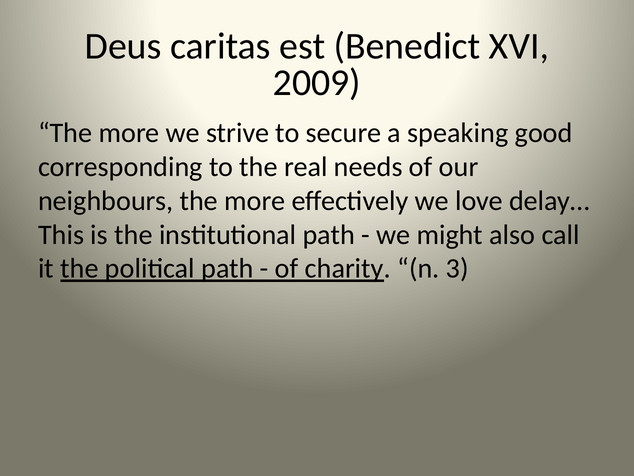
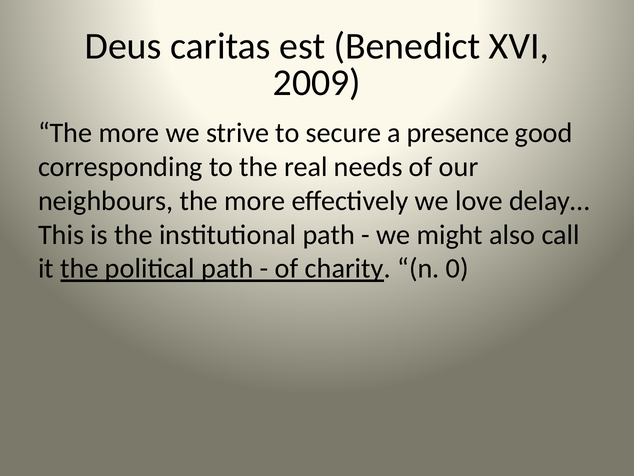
speaking: speaking -> presence (458, 133)
3: 3 -> 0 (457, 268)
